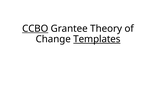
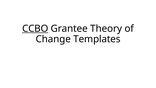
Templates underline: present -> none (97, 39)
